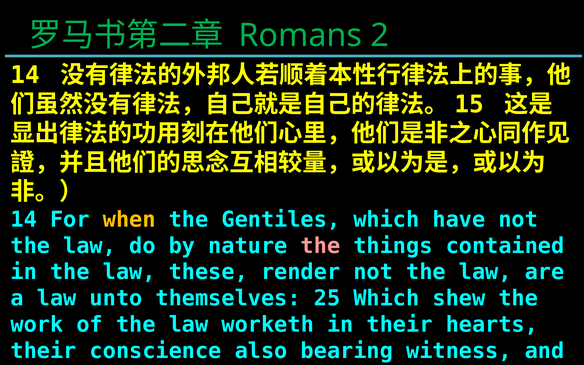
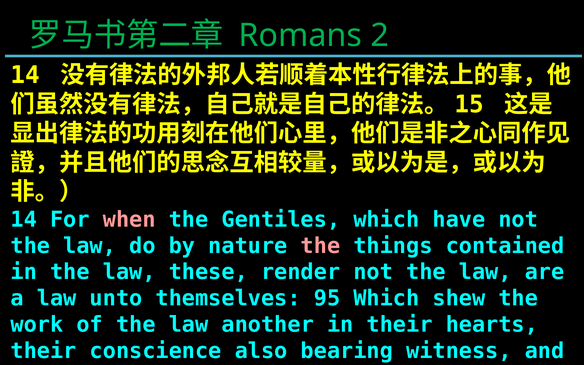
when colour: yellow -> pink (129, 219)
25: 25 -> 95 (327, 298)
law worketh: worketh -> another (268, 325)
